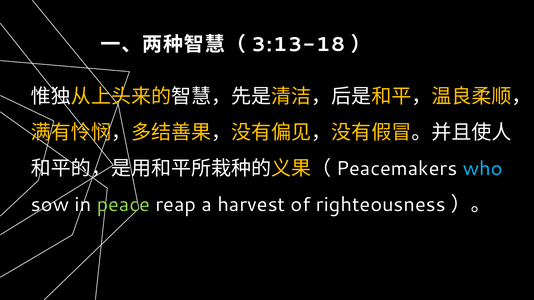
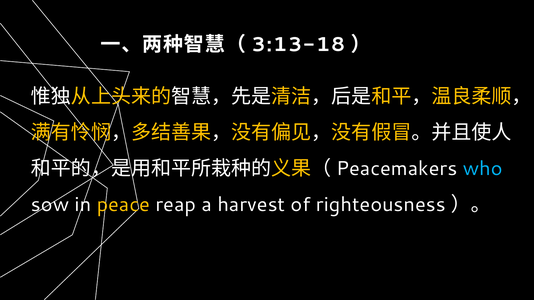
peace colour: light green -> yellow (123, 205)
